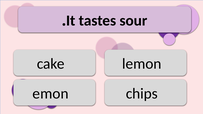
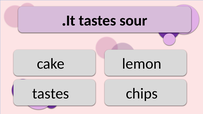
emon: emon -> tastes (51, 94)
